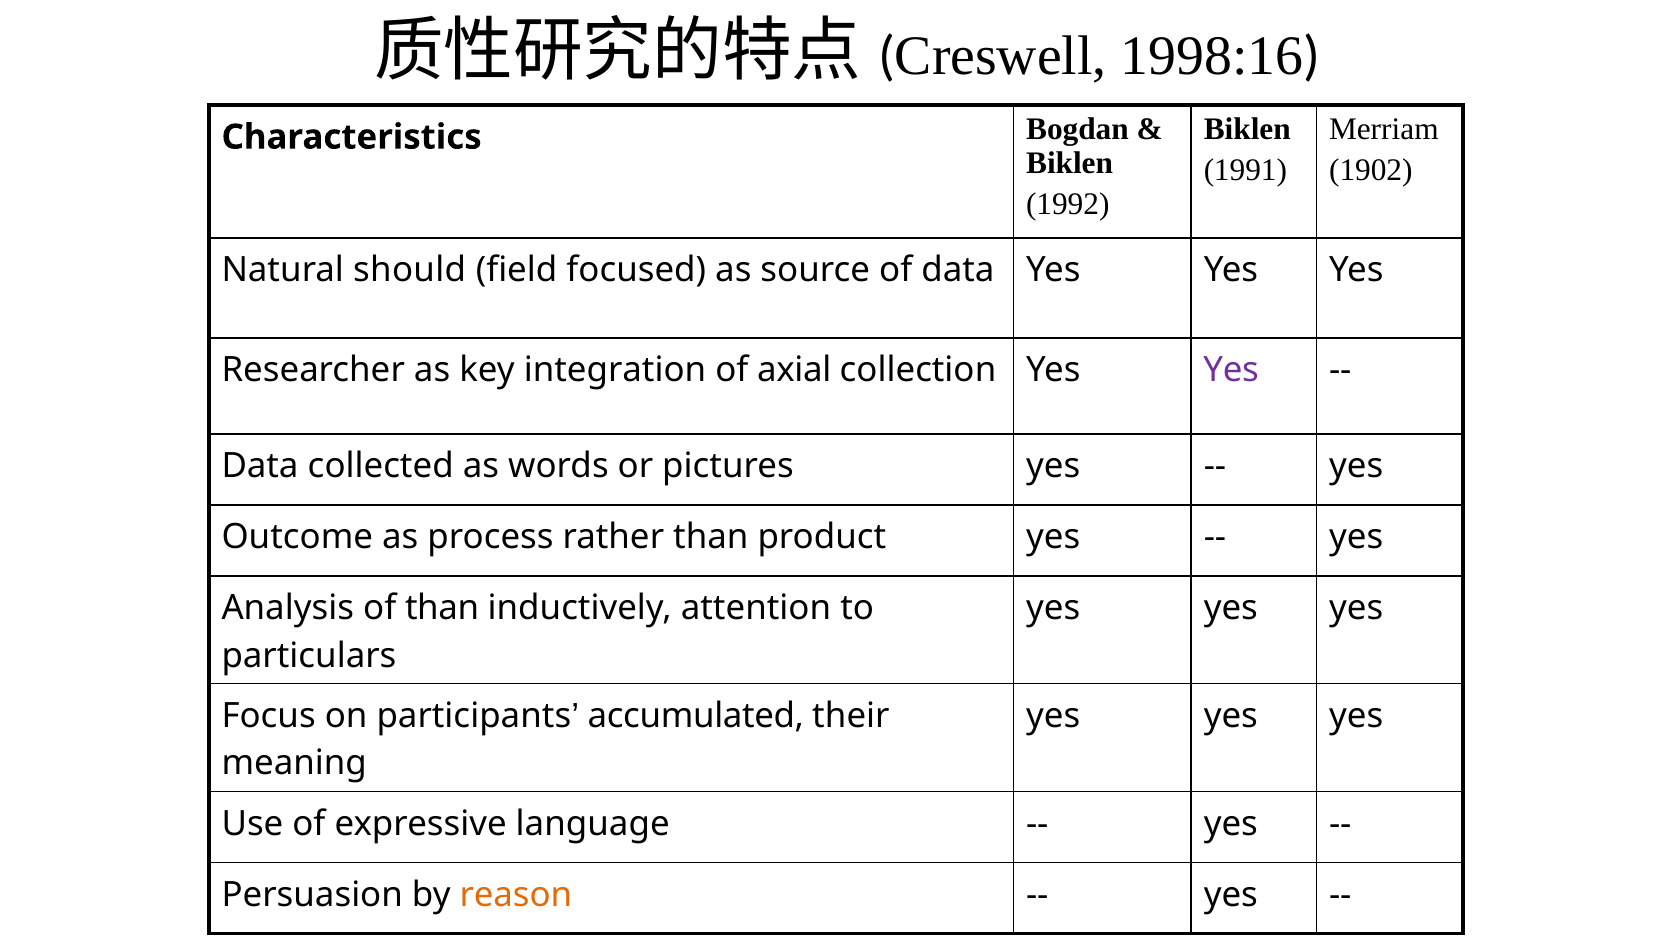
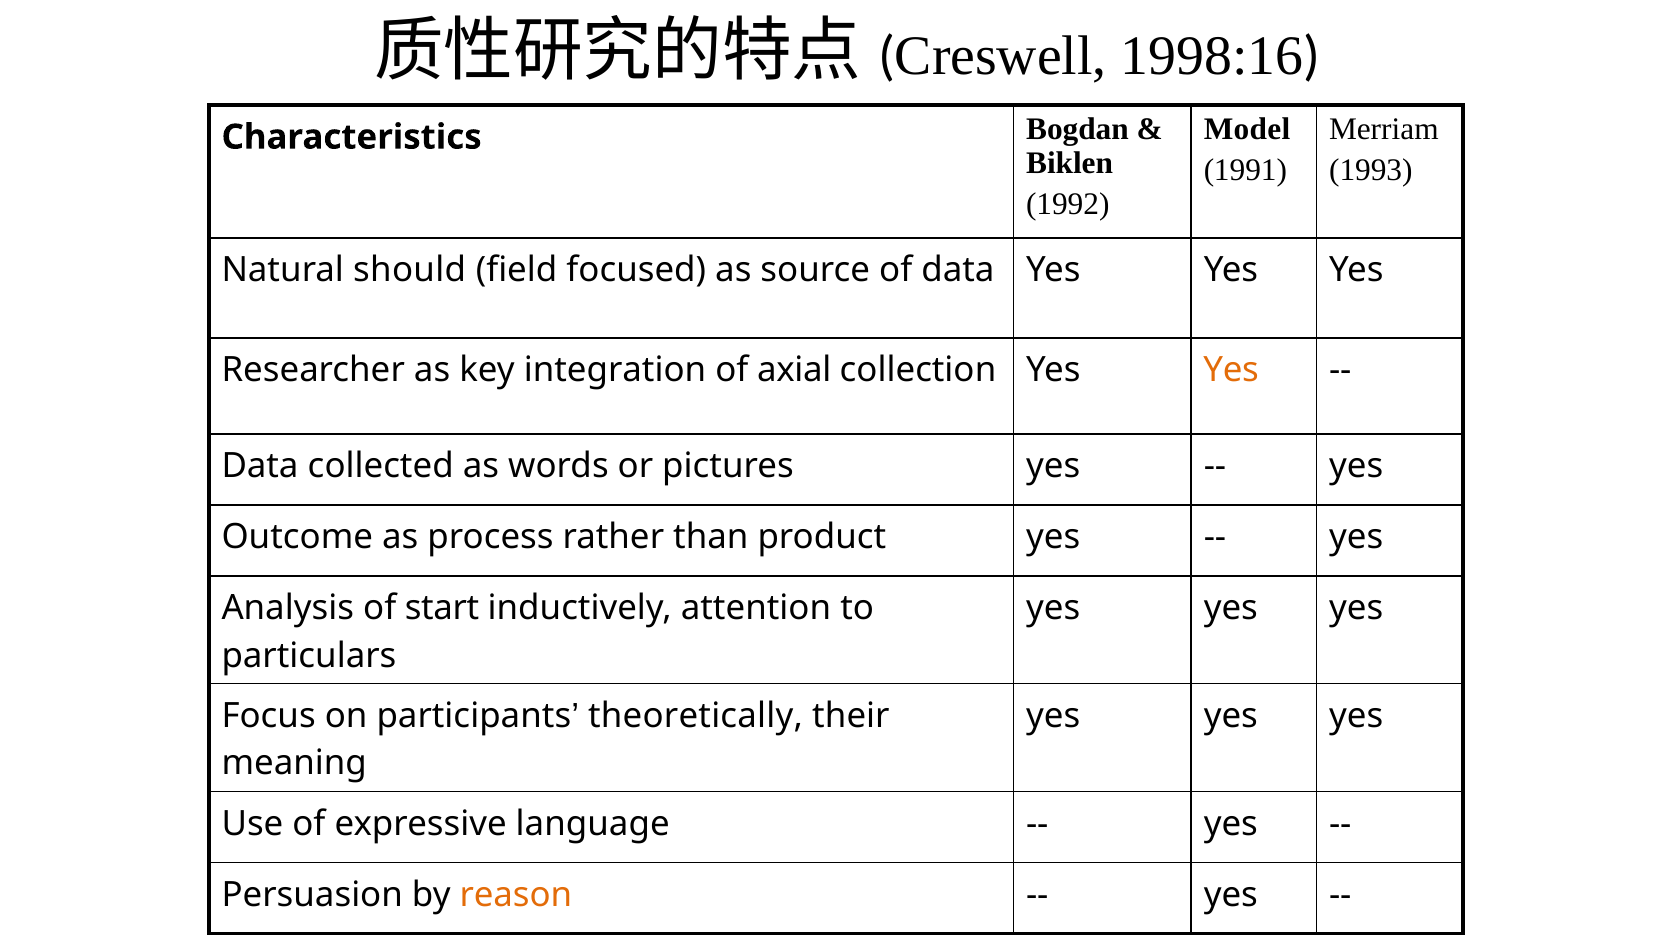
Biklen: Biklen -> Model (1247, 129)
1902: 1902 -> 1993 (1371, 170)
Yes colour: purple -> orange (1231, 370)
of than: than -> start (442, 608)
accumulated: accumulated -> theoretically (696, 715)
